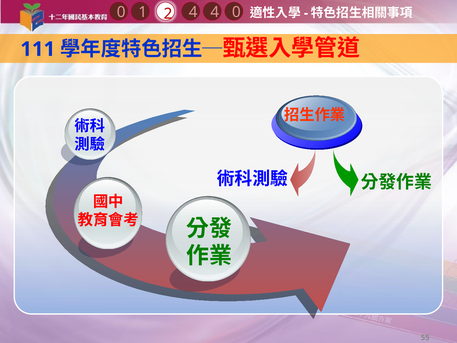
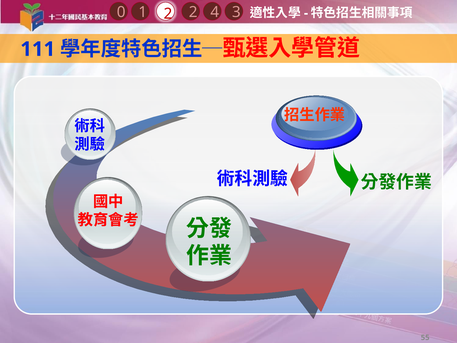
1 4 0: 0 -> 3 (236, 12)
2 4: 4 -> 2 (193, 12)
